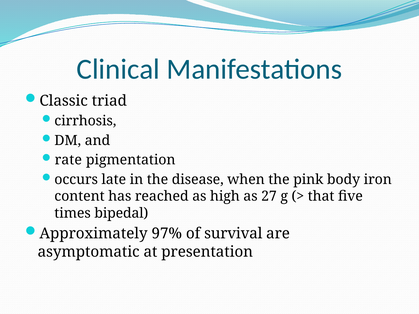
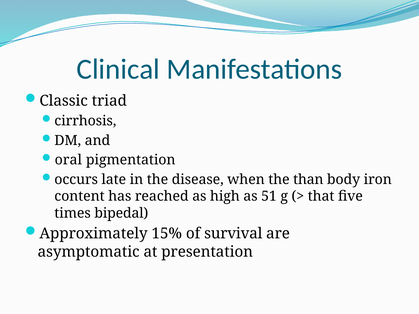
rate: rate -> oral (68, 160)
pink: pink -> than (308, 180)
27: 27 -> 51 (269, 196)
97%: 97% -> 15% (167, 234)
